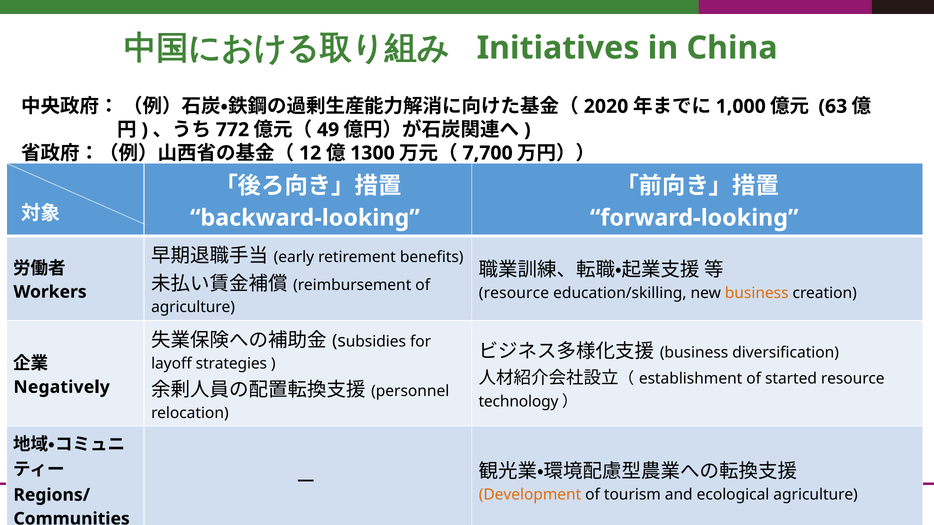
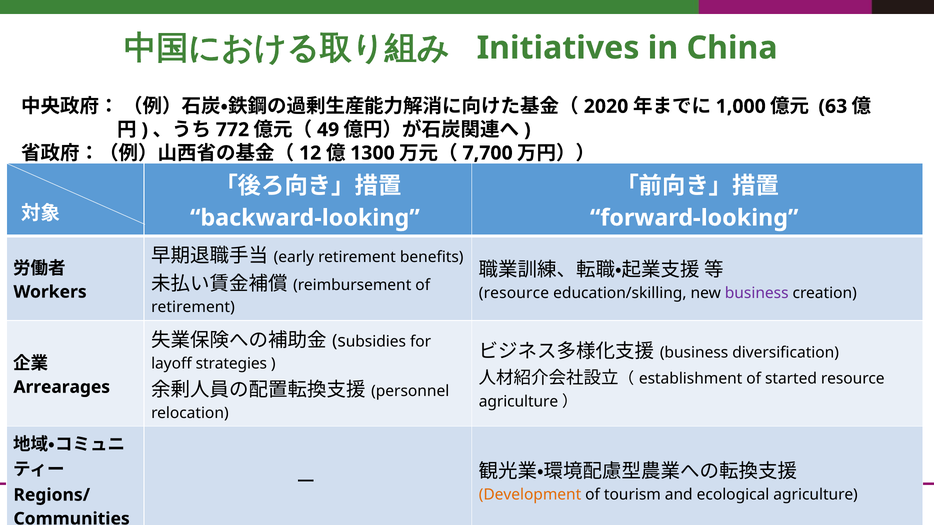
business colour: orange -> purple (757, 293)
agriculture: agriculture -> retirement (193, 308)
Negatively: Negatively -> Arrearages (62, 387)
technology: technology -> agriculture (519, 402)
